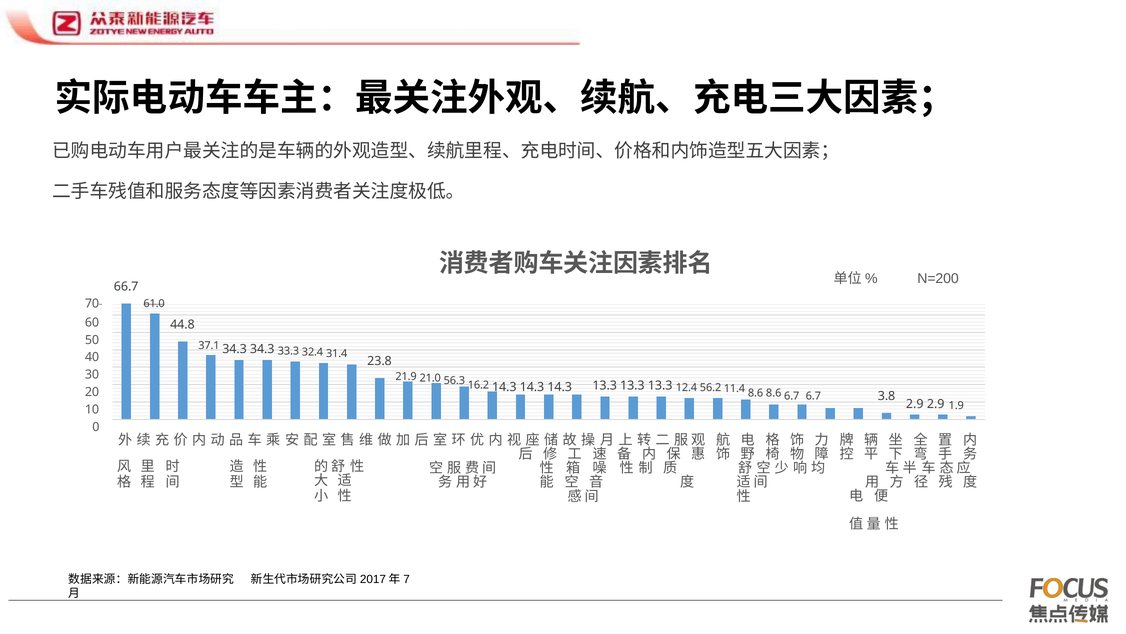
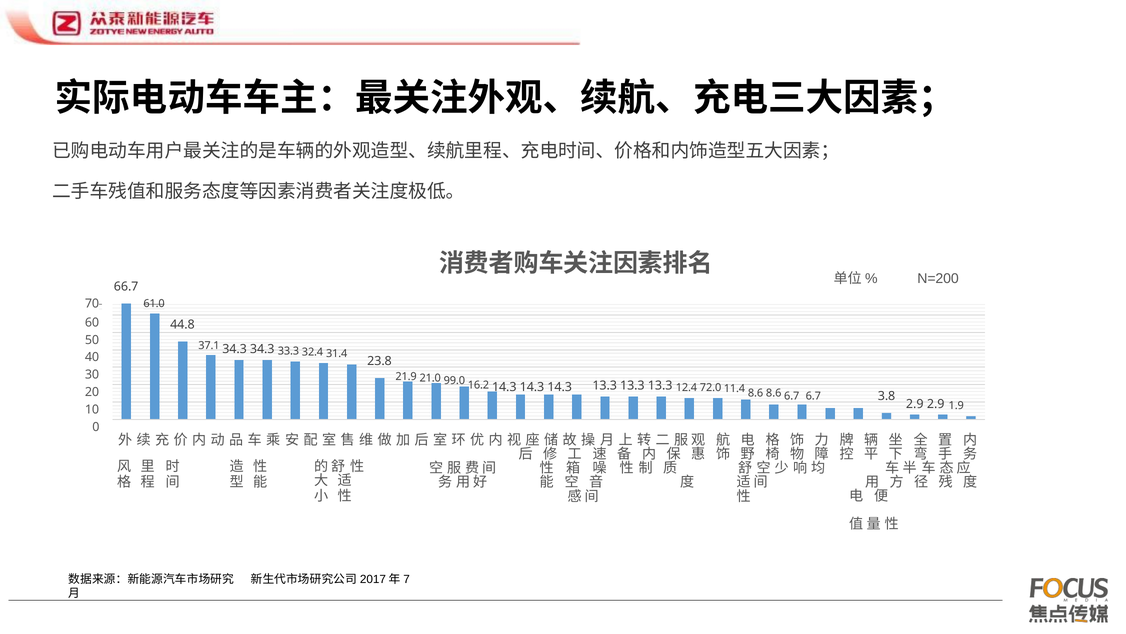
56.3: 56.3 -> 99.0 (454, 380)
56.2: 56.2 -> 72.0 (711, 387)
